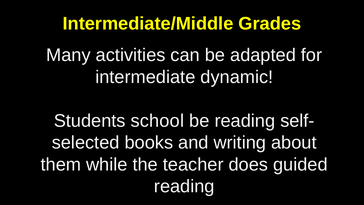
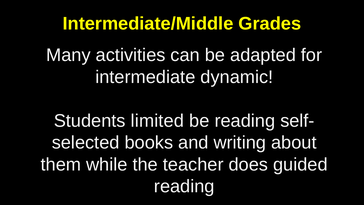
school: school -> limited (157, 121)
